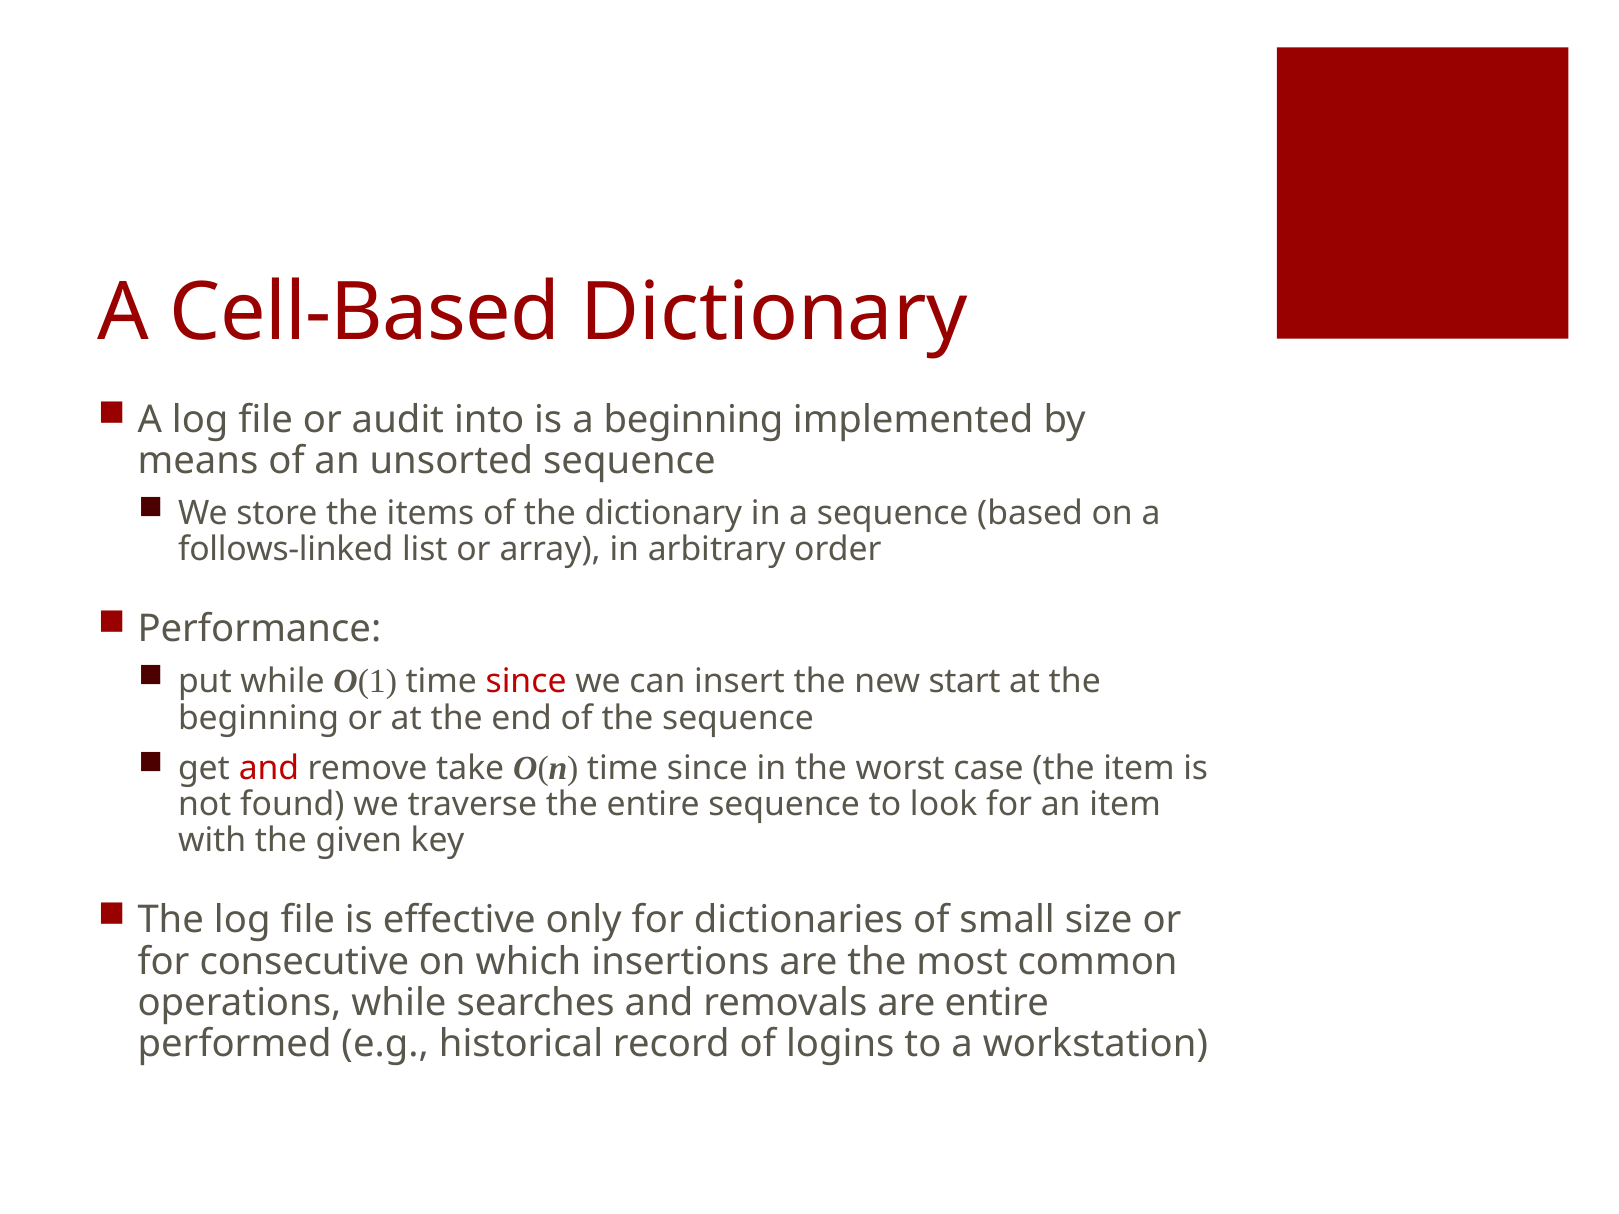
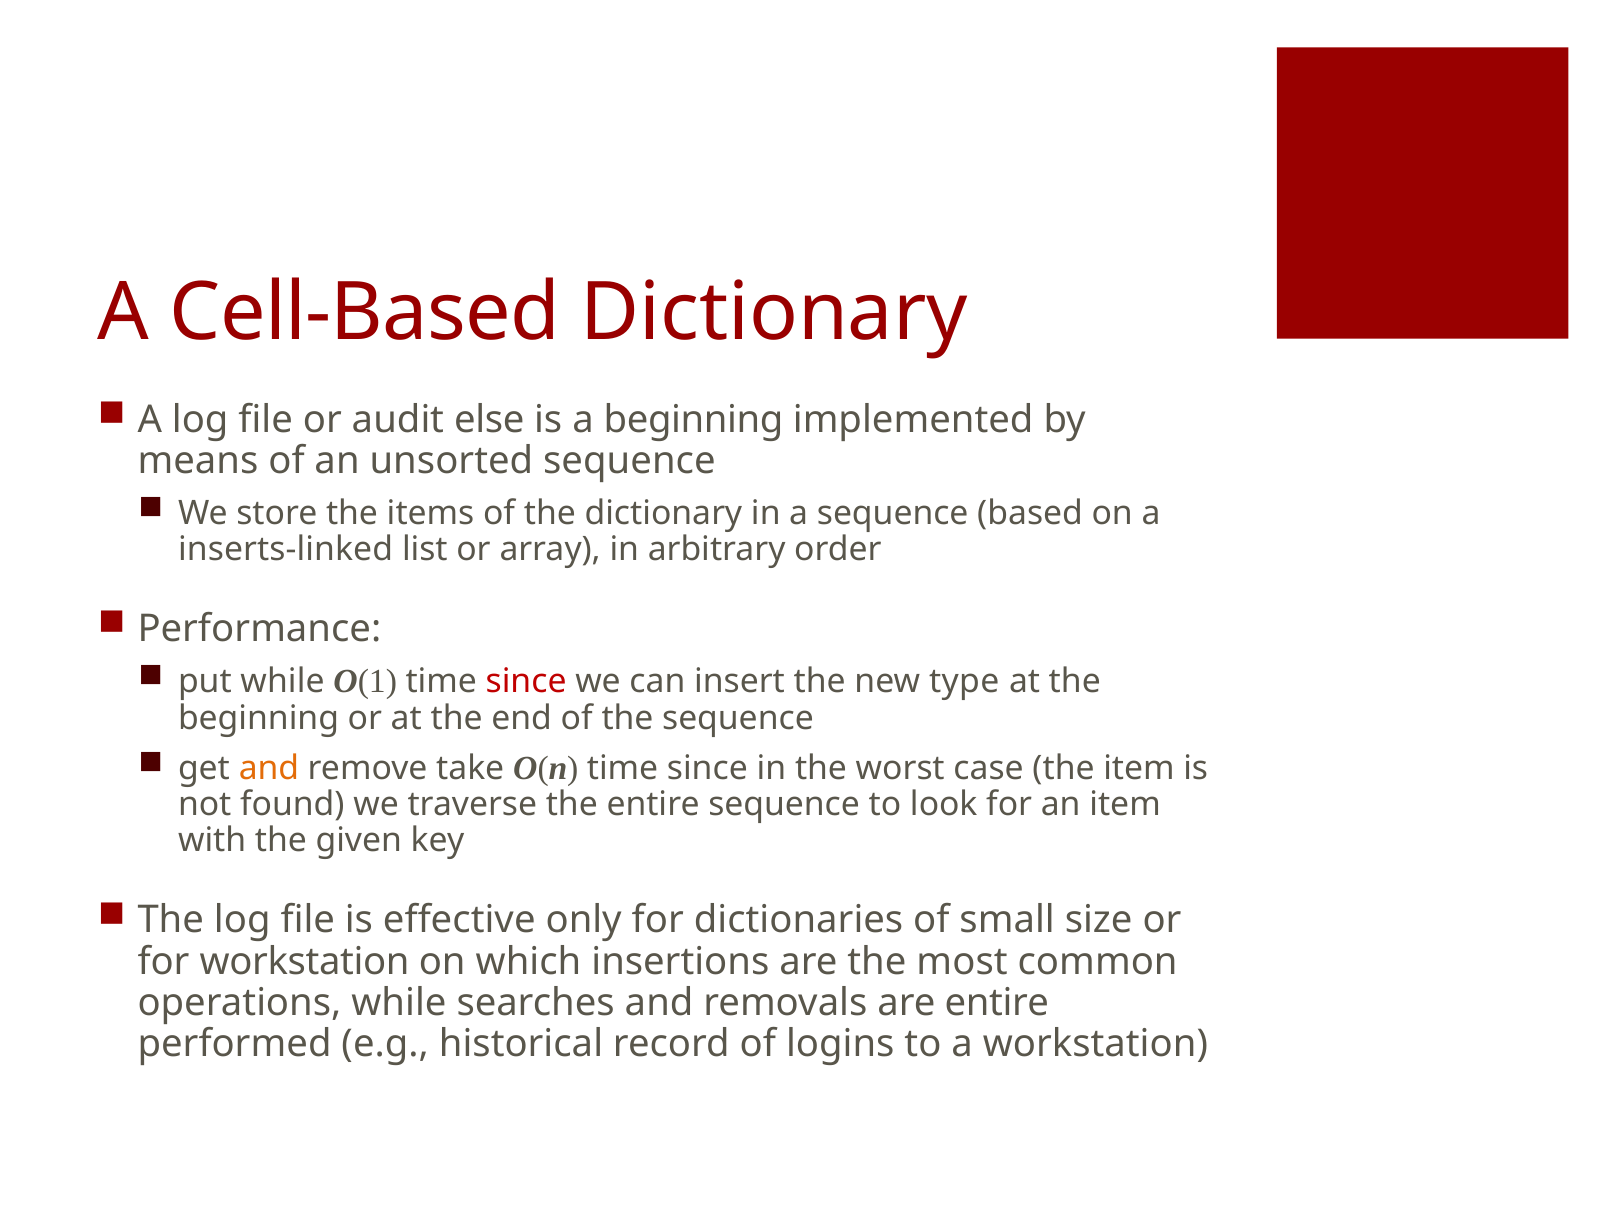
into: into -> else (489, 420)
follows-linked: follows-linked -> inserts-linked (286, 550)
start: start -> type (964, 682)
and colour: red -> orange (269, 768)
for consecutive: consecutive -> workstation (305, 962)
